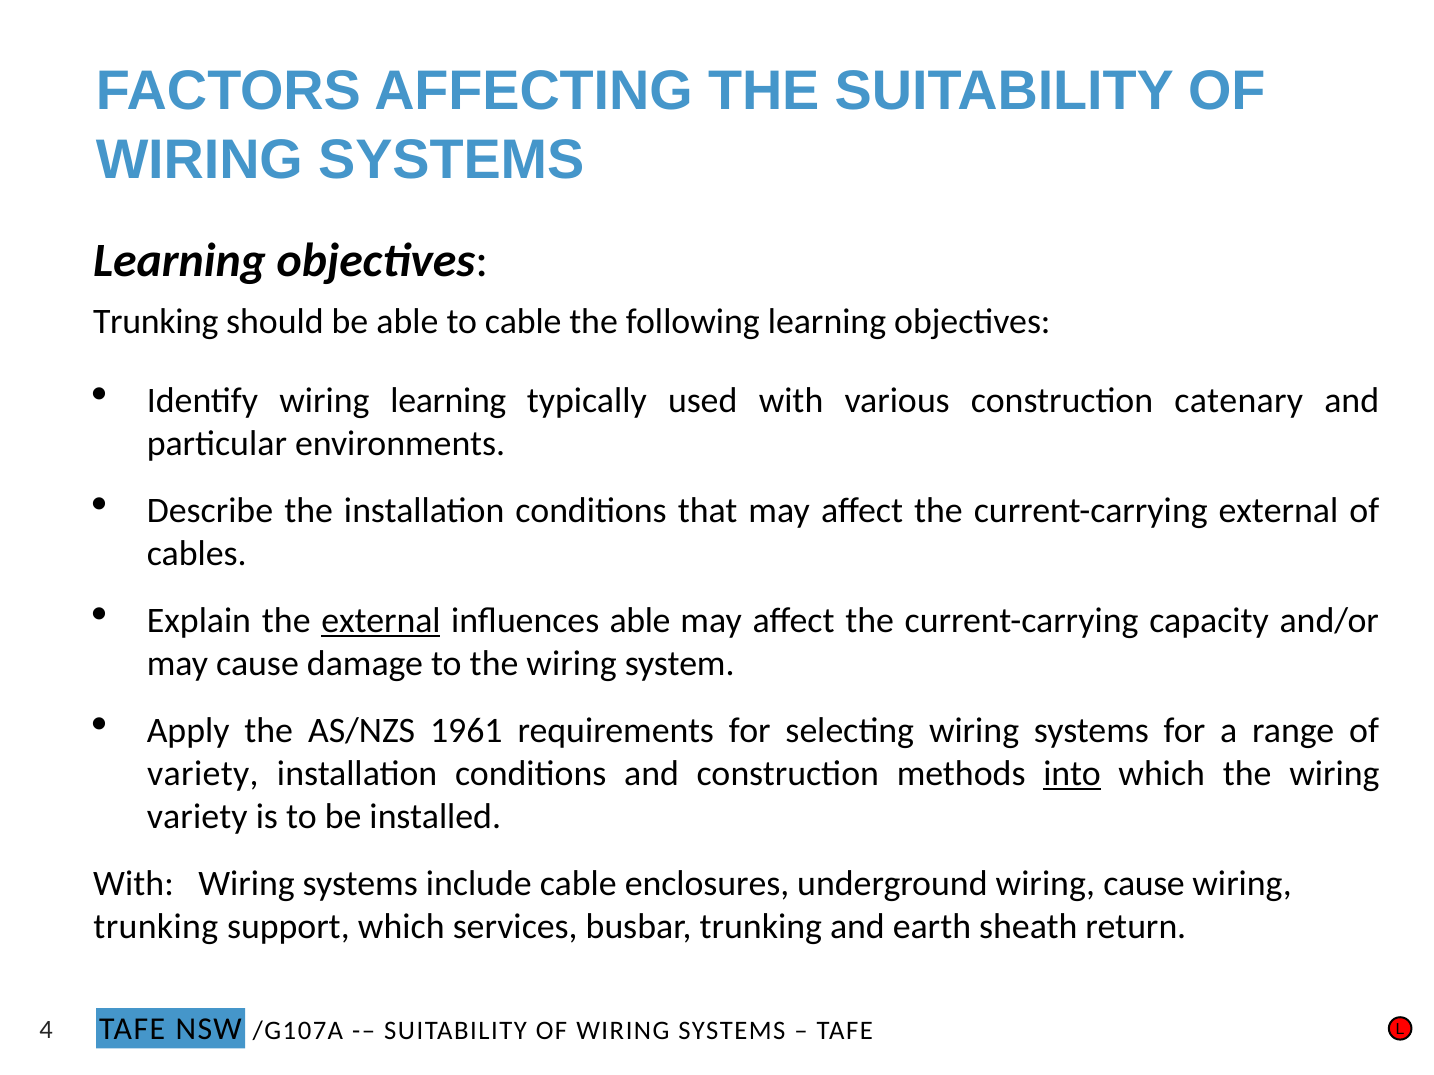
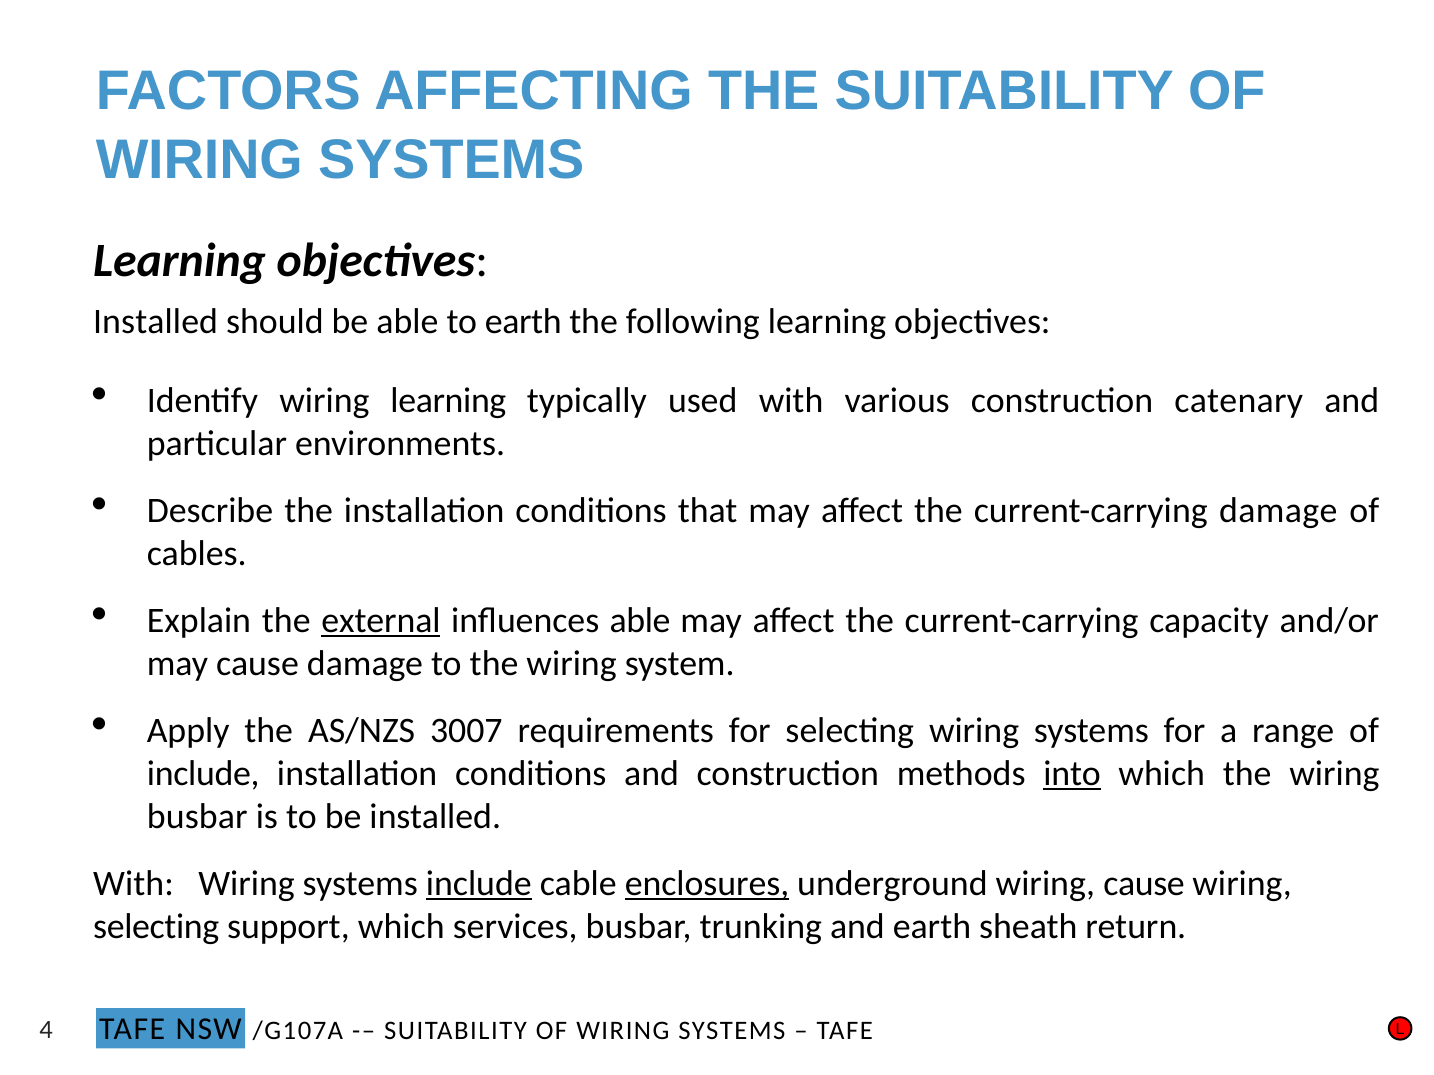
Trunking: Trunking -> Installed (156, 322)
to cable: cable -> earth (523, 322)
current-carrying external: external -> damage (1278, 511)
1961: 1961 -> 3007 (466, 731)
variety: variety -> include (203, 774)
variety: variety -> busbar (197, 817)
include underline: none -> present (479, 884)
enclosures underline: none -> present (707, 884)
trunking: trunking -> selecting (156, 927)
